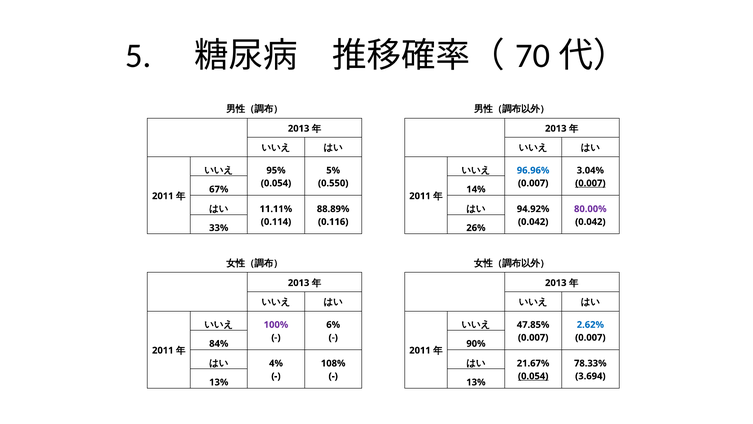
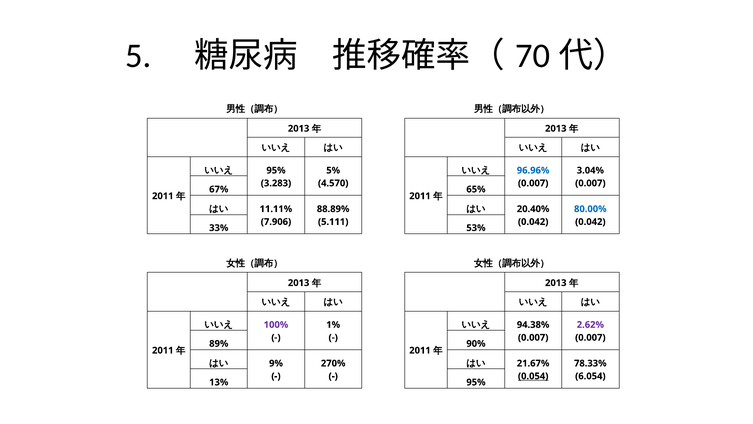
0.054: 0.054 -> 3.283 (276, 183)
0.550: 0.550 -> 4.570 (333, 183)
0.007 underline: present -> none (590, 183)
14%: 14% -> 65% (476, 189)
94.92%: 94.92% -> 20.40% (533, 209)
80.00% colour: purple -> blue (590, 209)
0.114: 0.114 -> 7.906 (276, 222)
0.116: 0.116 -> 5.111 (333, 222)
26%: 26% -> 53% (476, 228)
47.85%: 47.85% -> 94.38% (533, 324)
6%: 6% -> 1% (333, 324)
2.62% colour: blue -> purple (590, 324)
84%: 84% -> 89% (219, 343)
4%: 4% -> 9% (276, 363)
108%: 108% -> 270% (333, 363)
3.694: 3.694 -> 6.054 (590, 376)
13% 13%: 13% -> 95% (476, 382)
